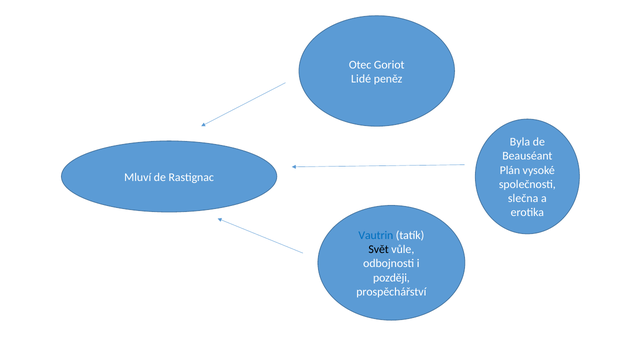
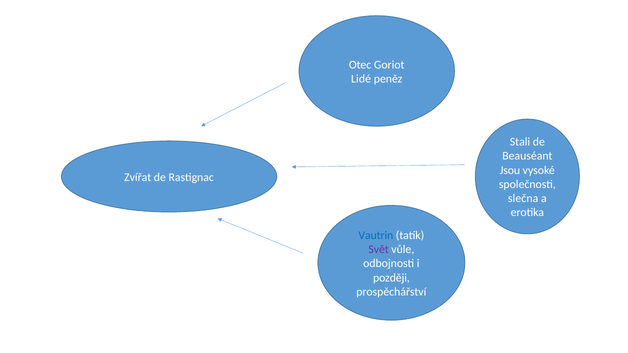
Byla: Byla -> Stali (520, 142)
Plán: Plán -> Jsou (510, 170)
Mluví: Mluví -> Zvířat (138, 177)
Svět colour: black -> purple (379, 250)
